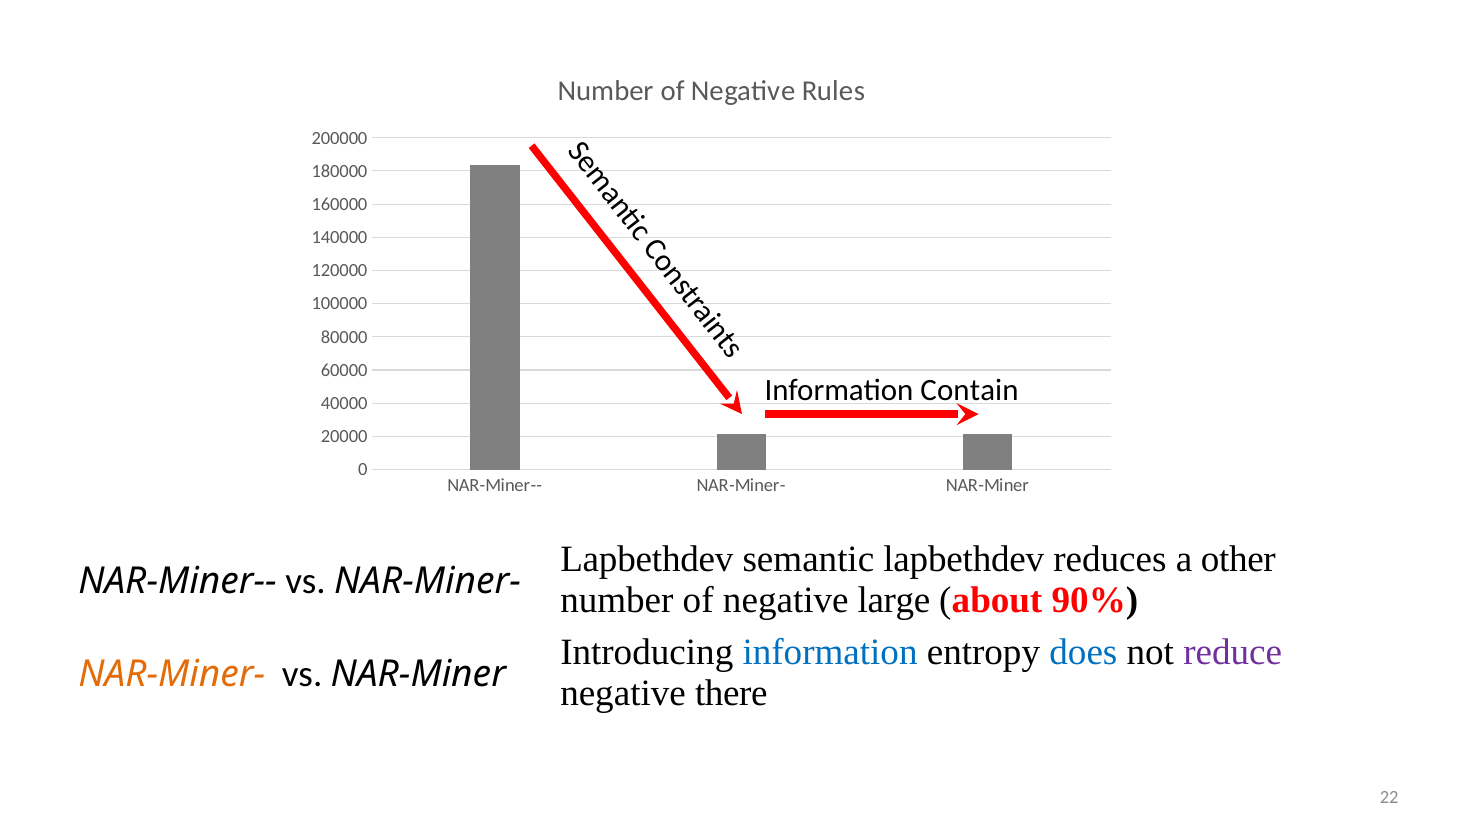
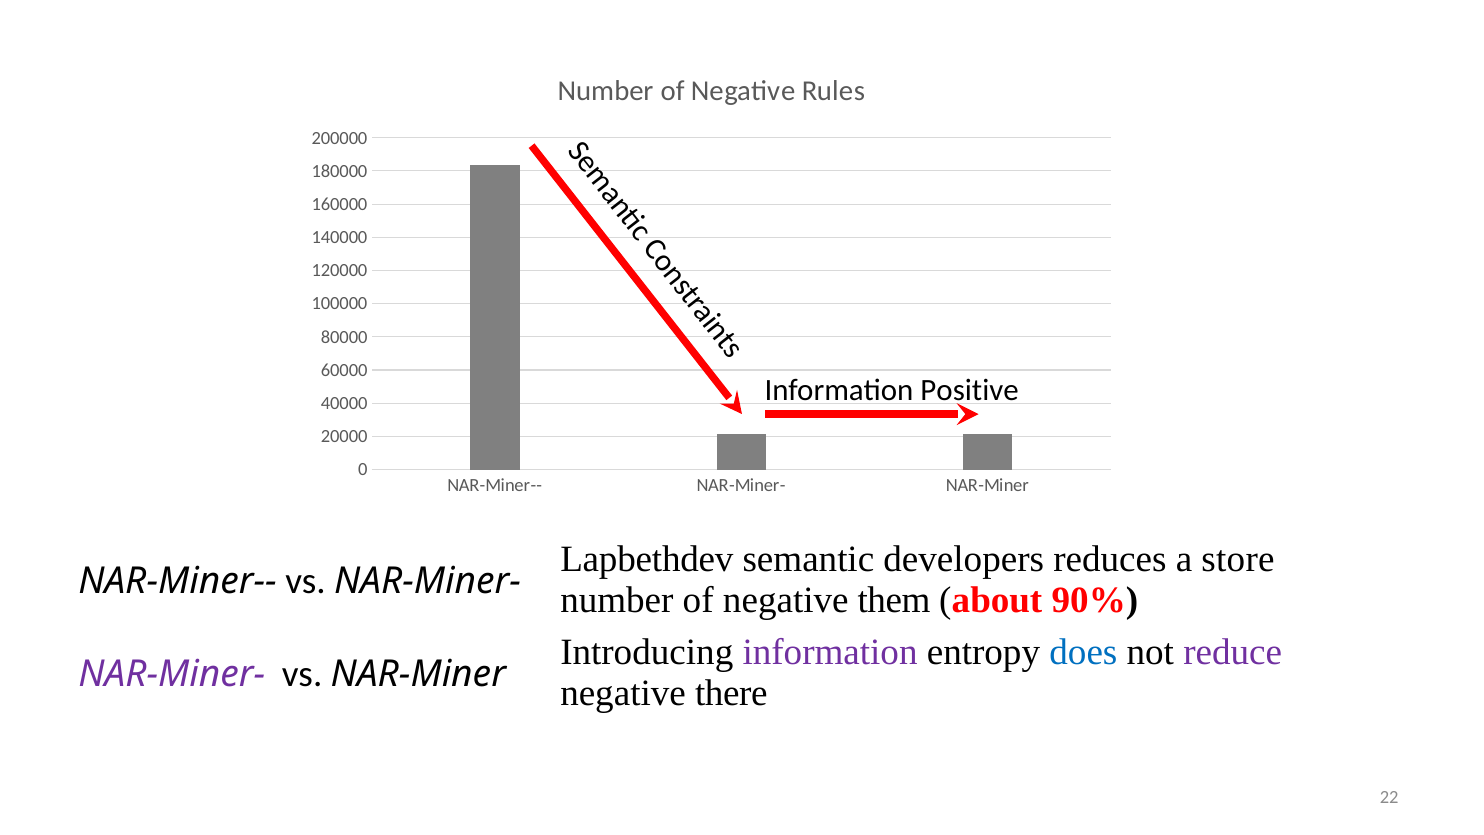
Contain: Contain -> Positive (970, 390)
semantic lapbethdev: lapbethdev -> developers (964, 559)
other: other -> store (1238, 559)
large: large -> them (894, 600)
information colour: blue -> purple (830, 652)
NAR-Miner- colour: orange -> purple (172, 674)
